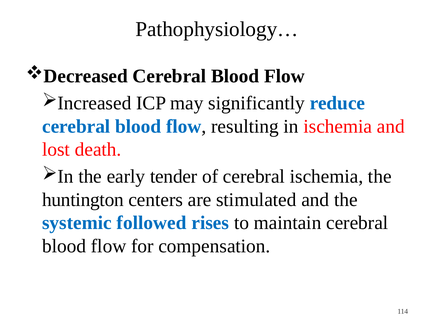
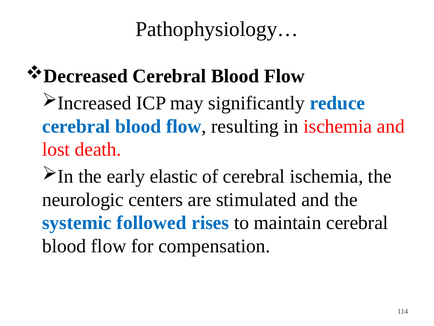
tender: tender -> elastic (174, 176)
huntington: huntington -> neurologic (83, 199)
